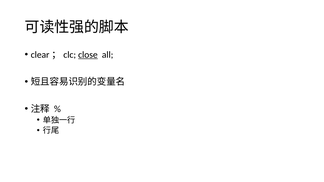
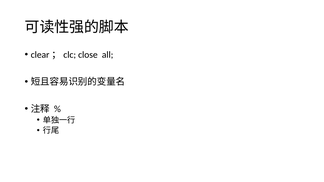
close underline: present -> none (88, 55)
